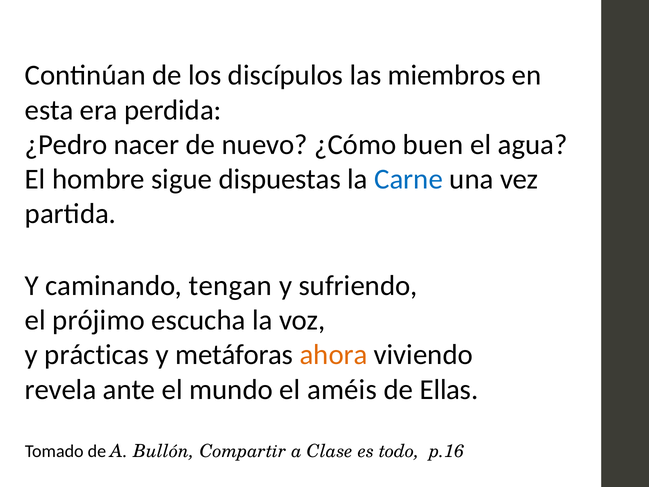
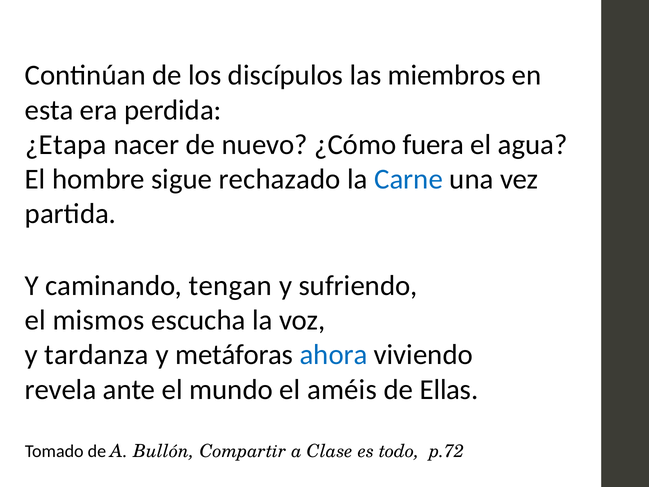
¿Pedro: ¿Pedro -> ¿Etapa (66, 145)
buen: buen -> fuera (433, 145)
dispuestas: dispuestas -> rechazado (280, 179)
prójimo: prójimo -> mismos (98, 320)
prácticas: prácticas -> tardanza (97, 355)
ahora colour: orange -> blue (334, 355)
p.16: p.16 -> p.72 (447, 451)
